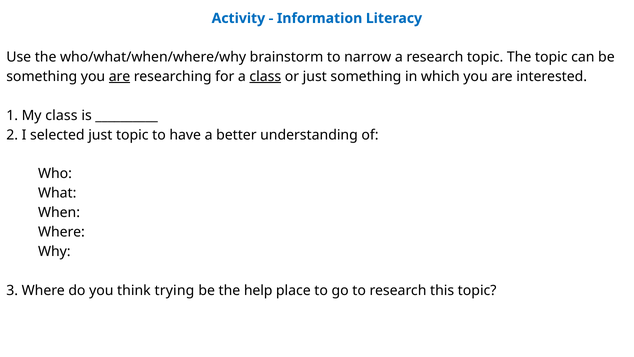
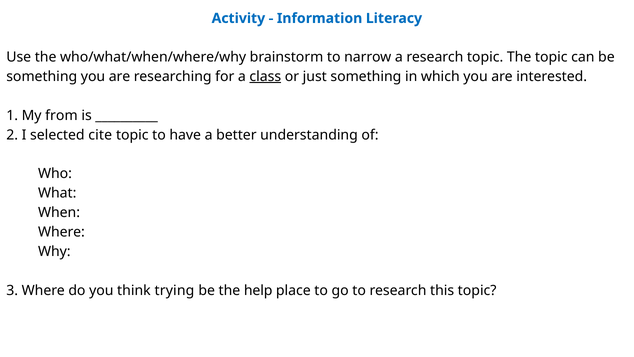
are underline: present -> none (120, 77)
My class: class -> from (61, 115)
selected just: just -> cite (100, 135)
